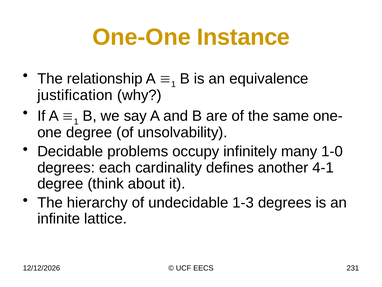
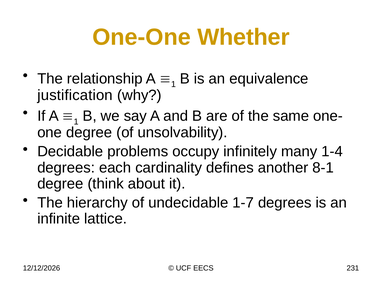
Instance: Instance -> Whether (243, 37)
1-0: 1-0 -> 1-4 (332, 151)
4-1: 4-1 -> 8-1 (323, 167)
1-3: 1-3 -> 1-7 (243, 202)
